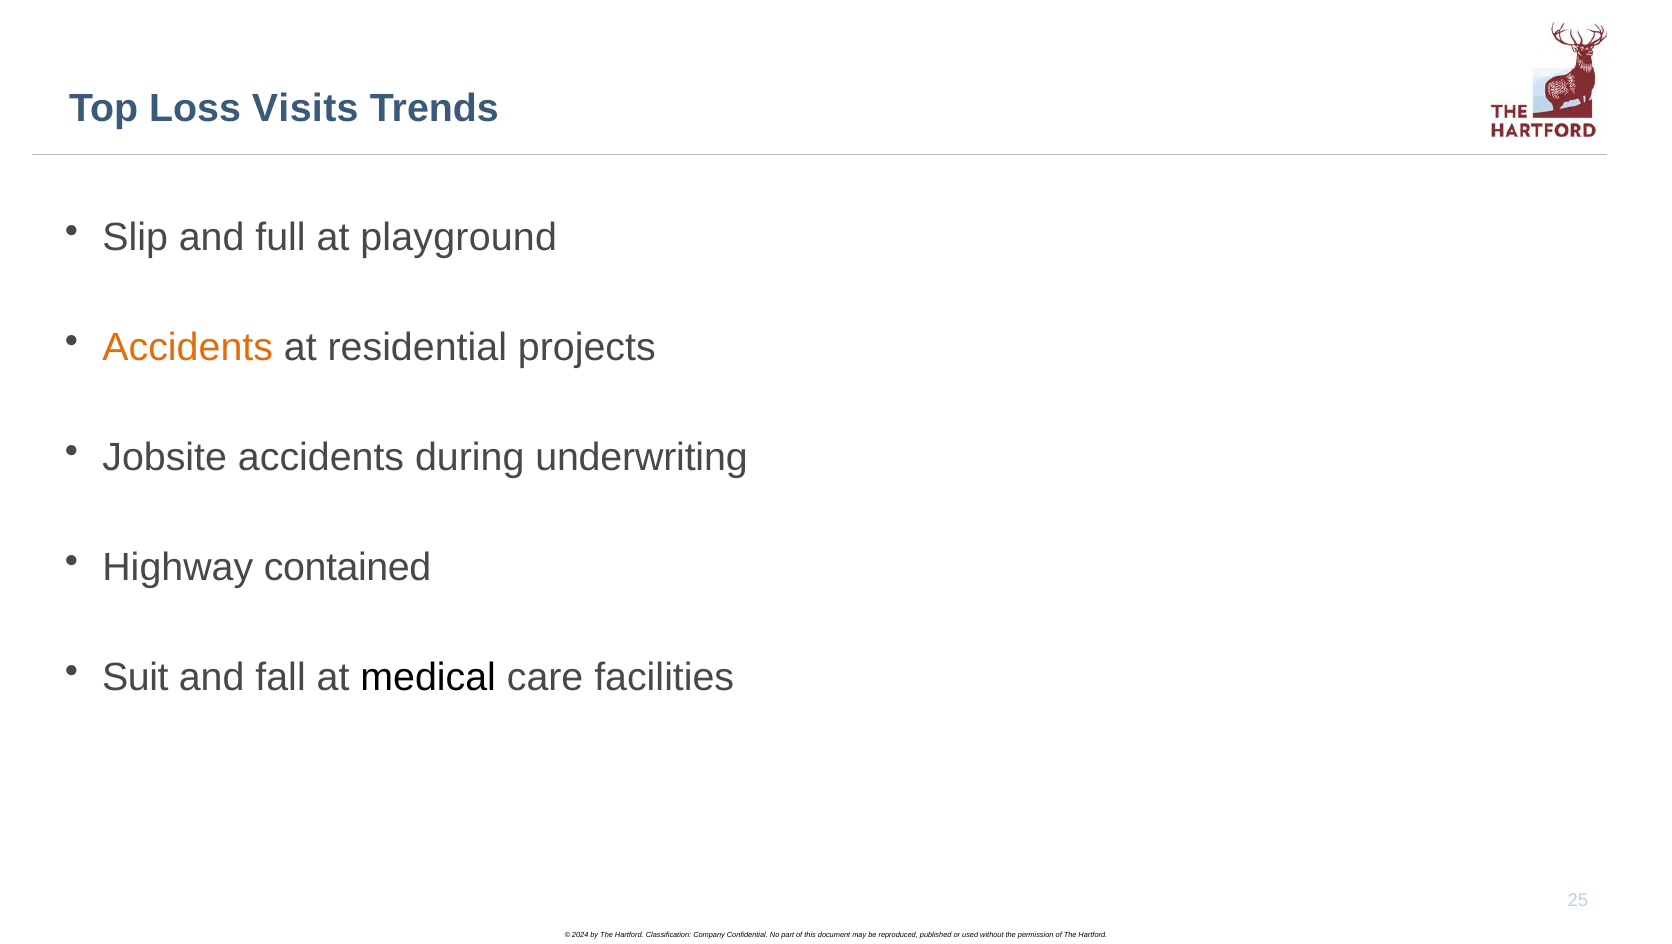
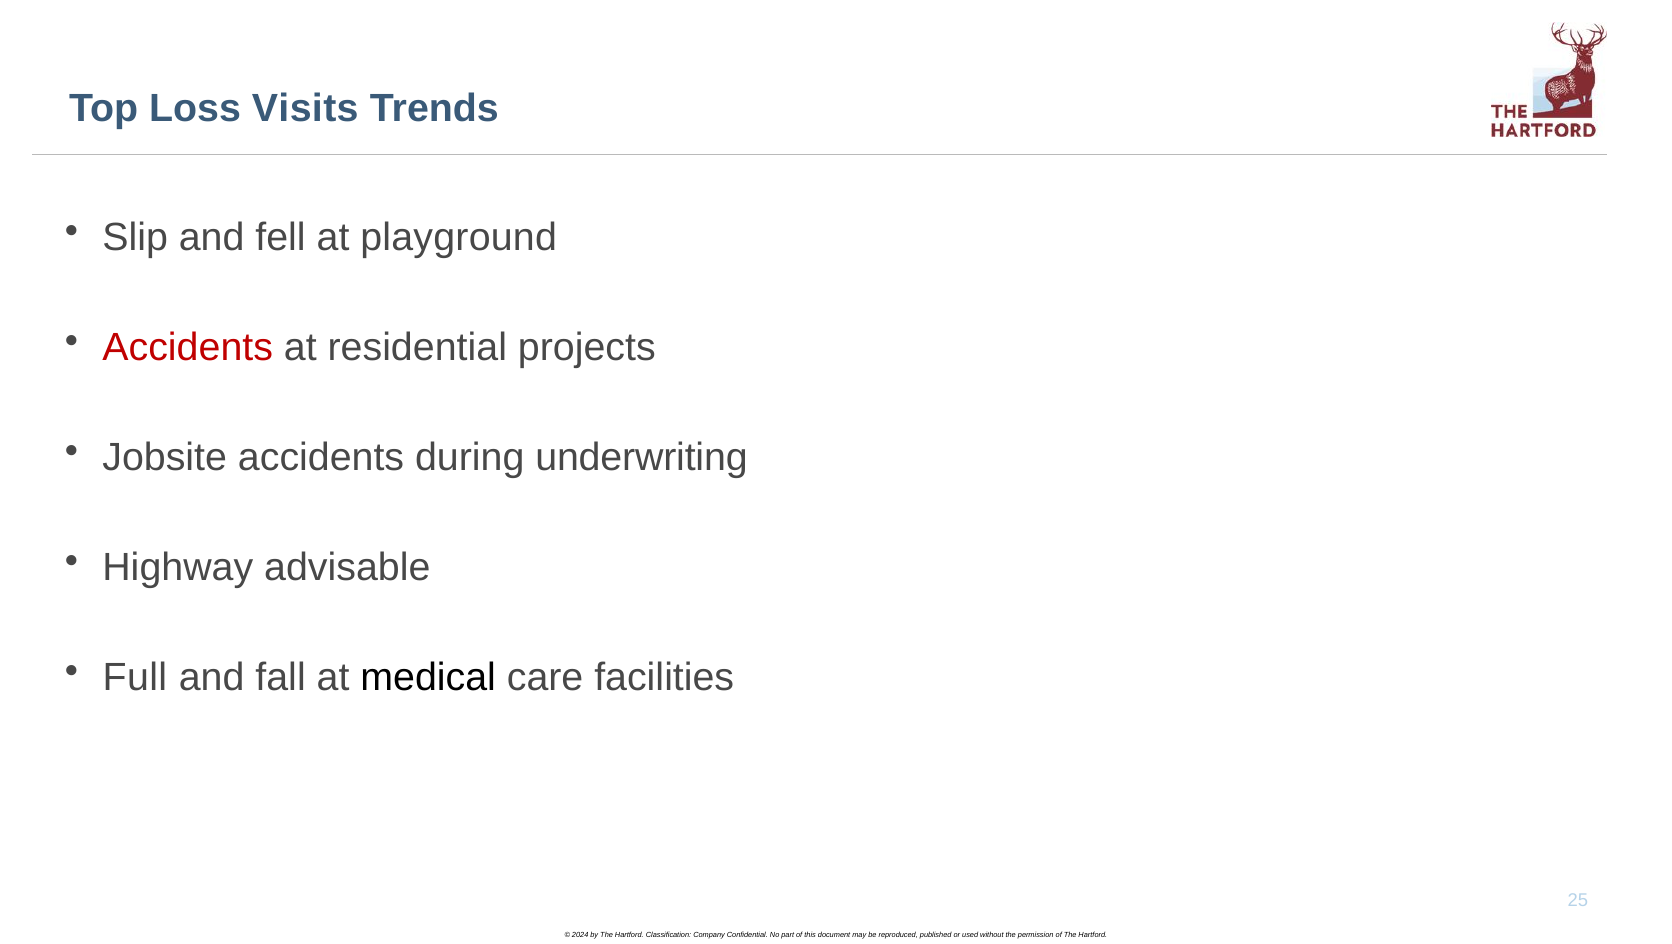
full: full -> fell (281, 238)
Accidents colour: orange -> red (188, 348)
contained: contained -> advisable (347, 568)
Suit: Suit -> Full (135, 678)
